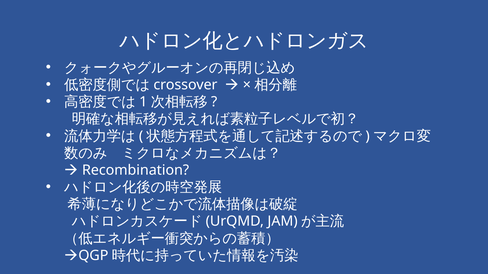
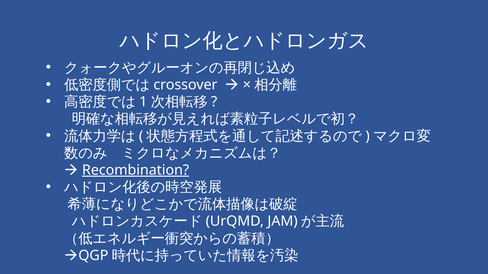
Recombination underline: none -> present (136, 170)
